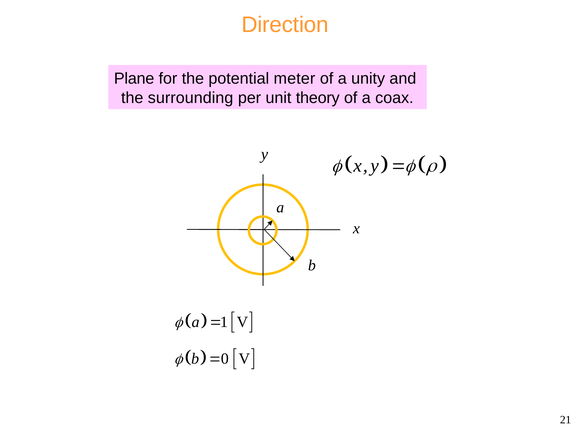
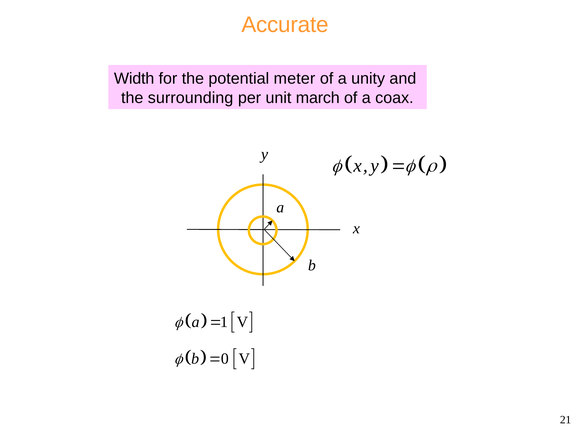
Direction: Direction -> Accurate (285, 25)
Plane: Plane -> Width (134, 78)
theory: theory -> march (318, 98)
